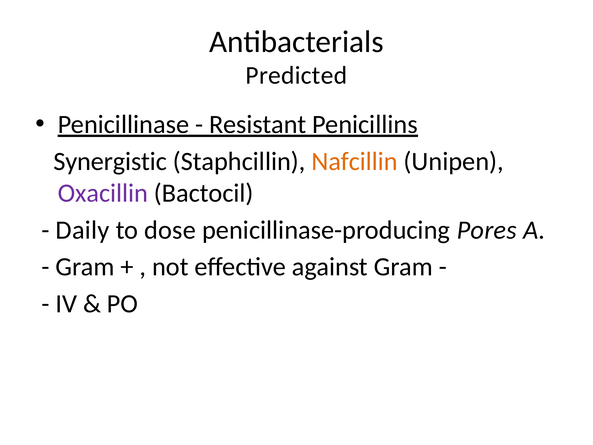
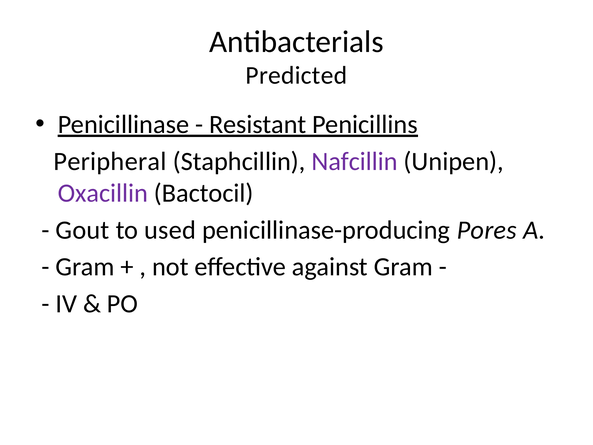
Synergistic: Synergistic -> Peripheral (110, 161)
Nafcillin colour: orange -> purple (355, 161)
Daily: Daily -> Gout (82, 230)
dose: dose -> used (170, 230)
